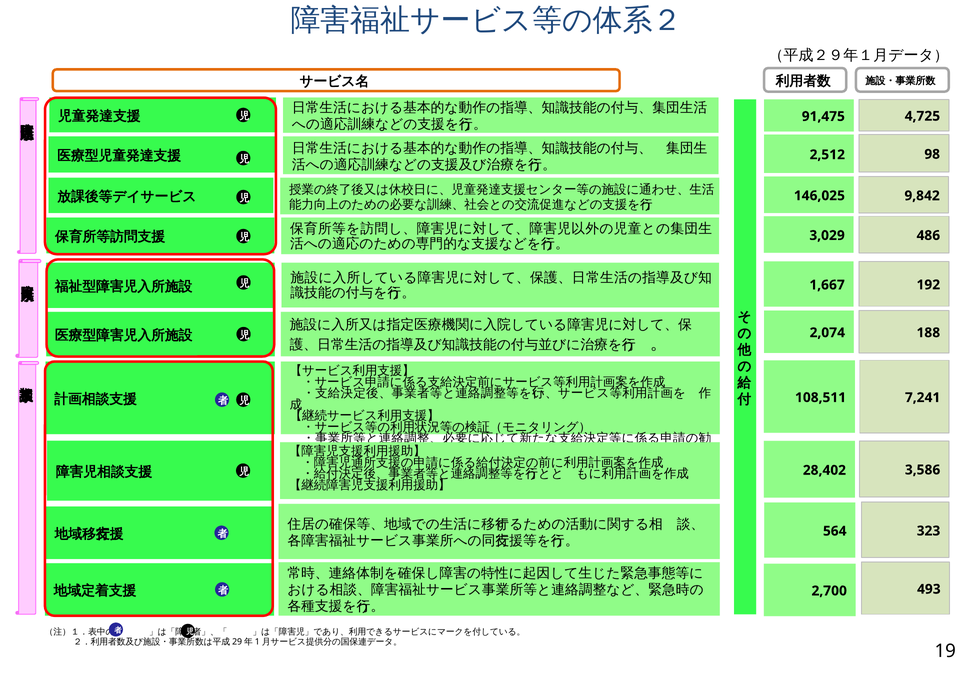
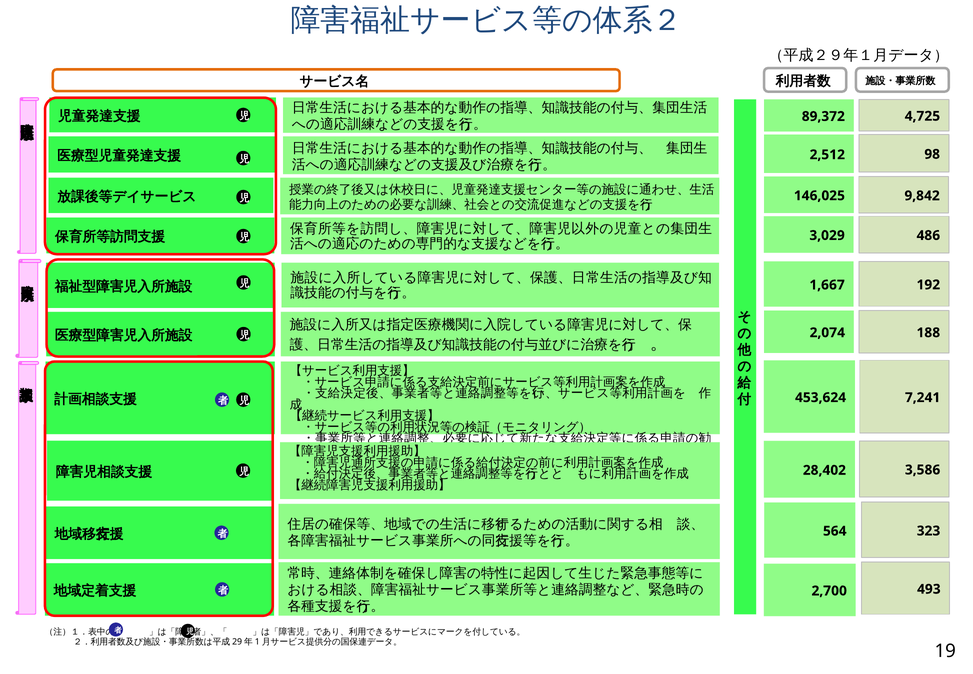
91,475: 91,475 -> 89,372 (823, 116)
108,511: 108,511 -> 453,624 (821, 397)
